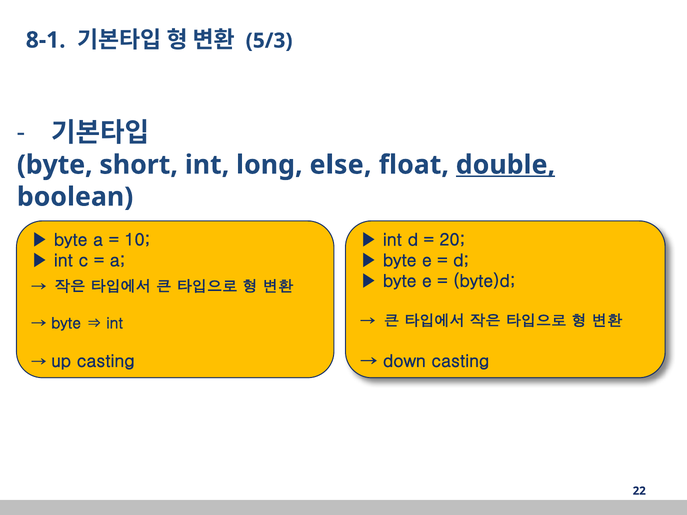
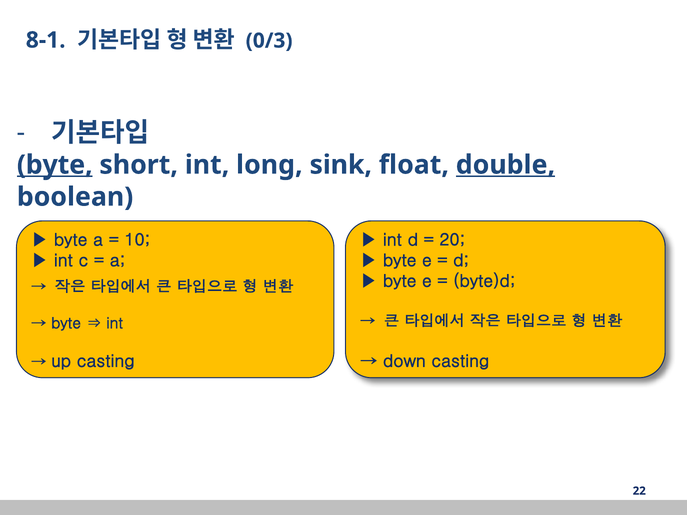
5/3: 5/3 -> 0/3 (269, 41)
byte underline: none -> present (55, 165)
else: else -> sink (341, 165)
